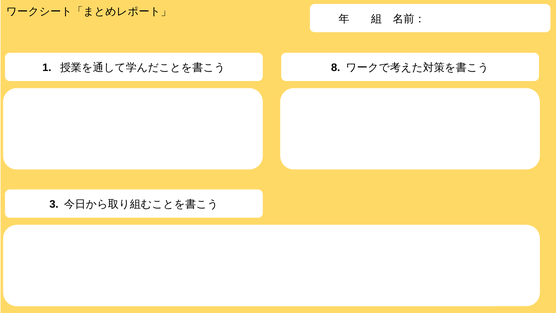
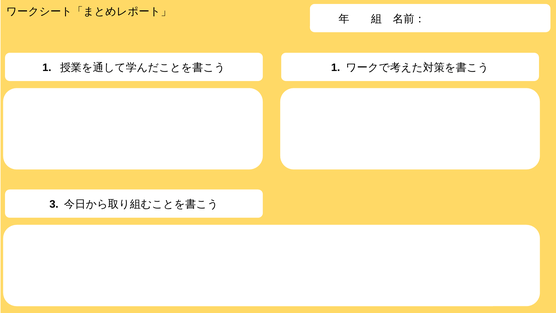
8: 8 -> 1 (336, 68)
